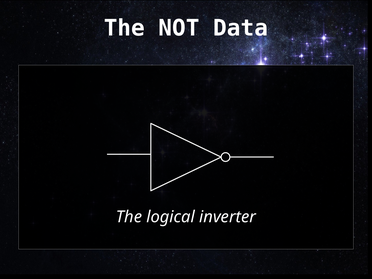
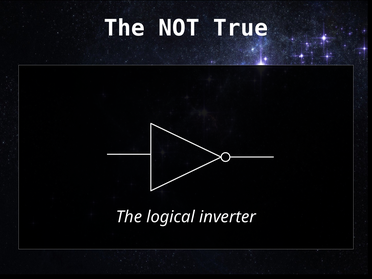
Data: Data -> True (241, 28)
